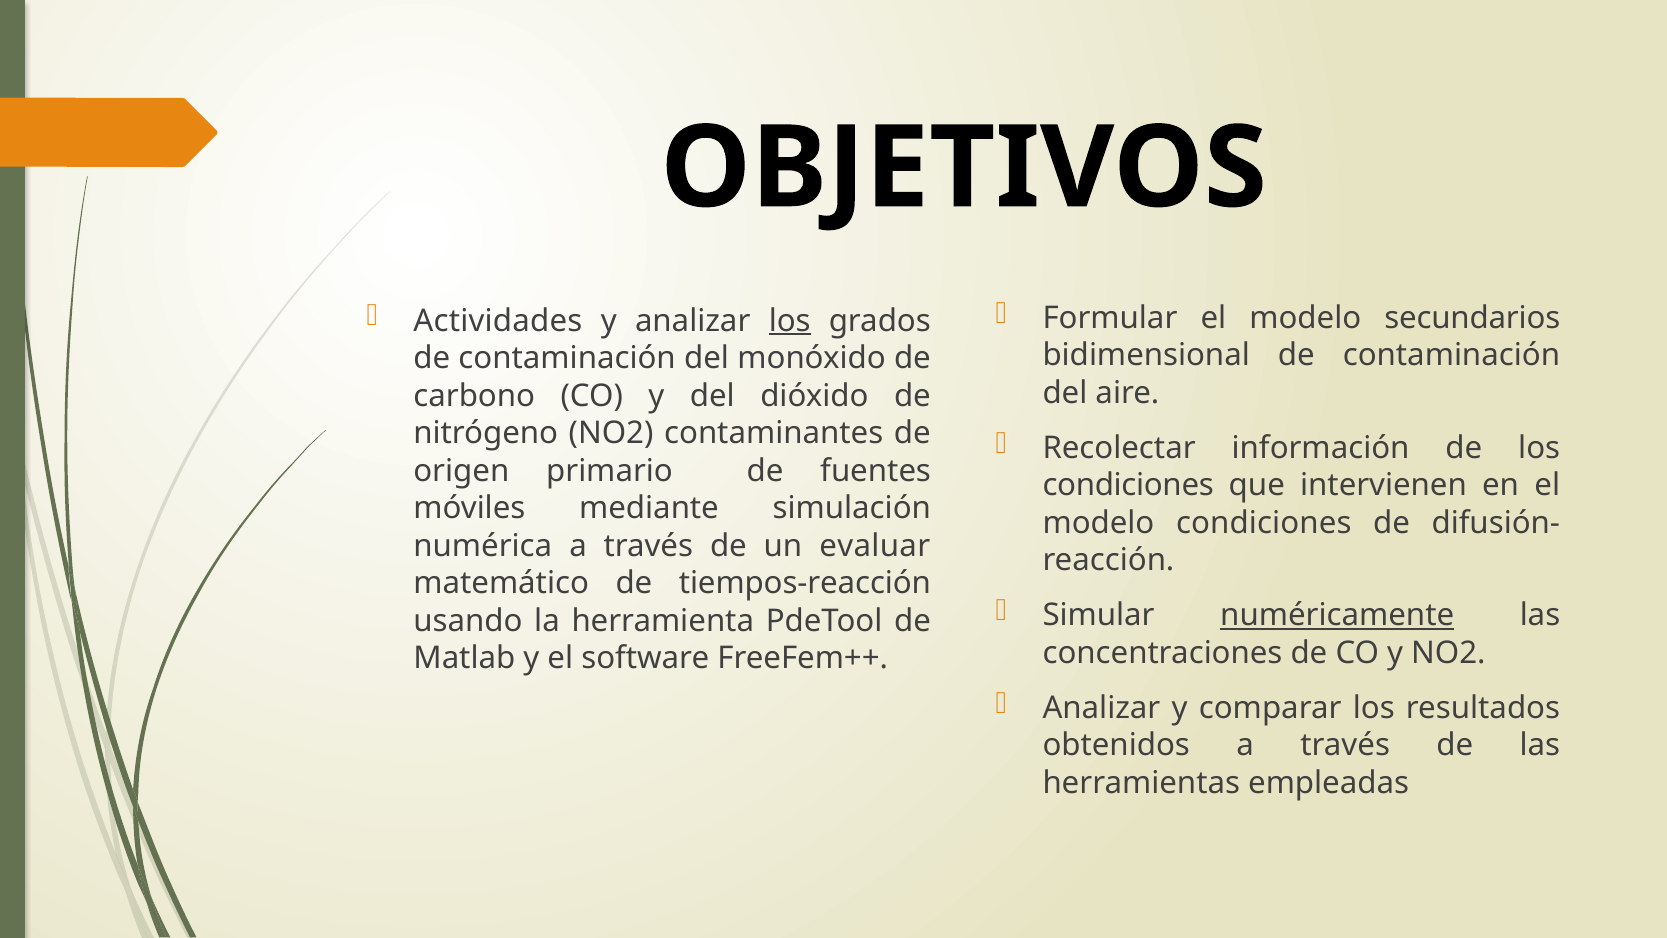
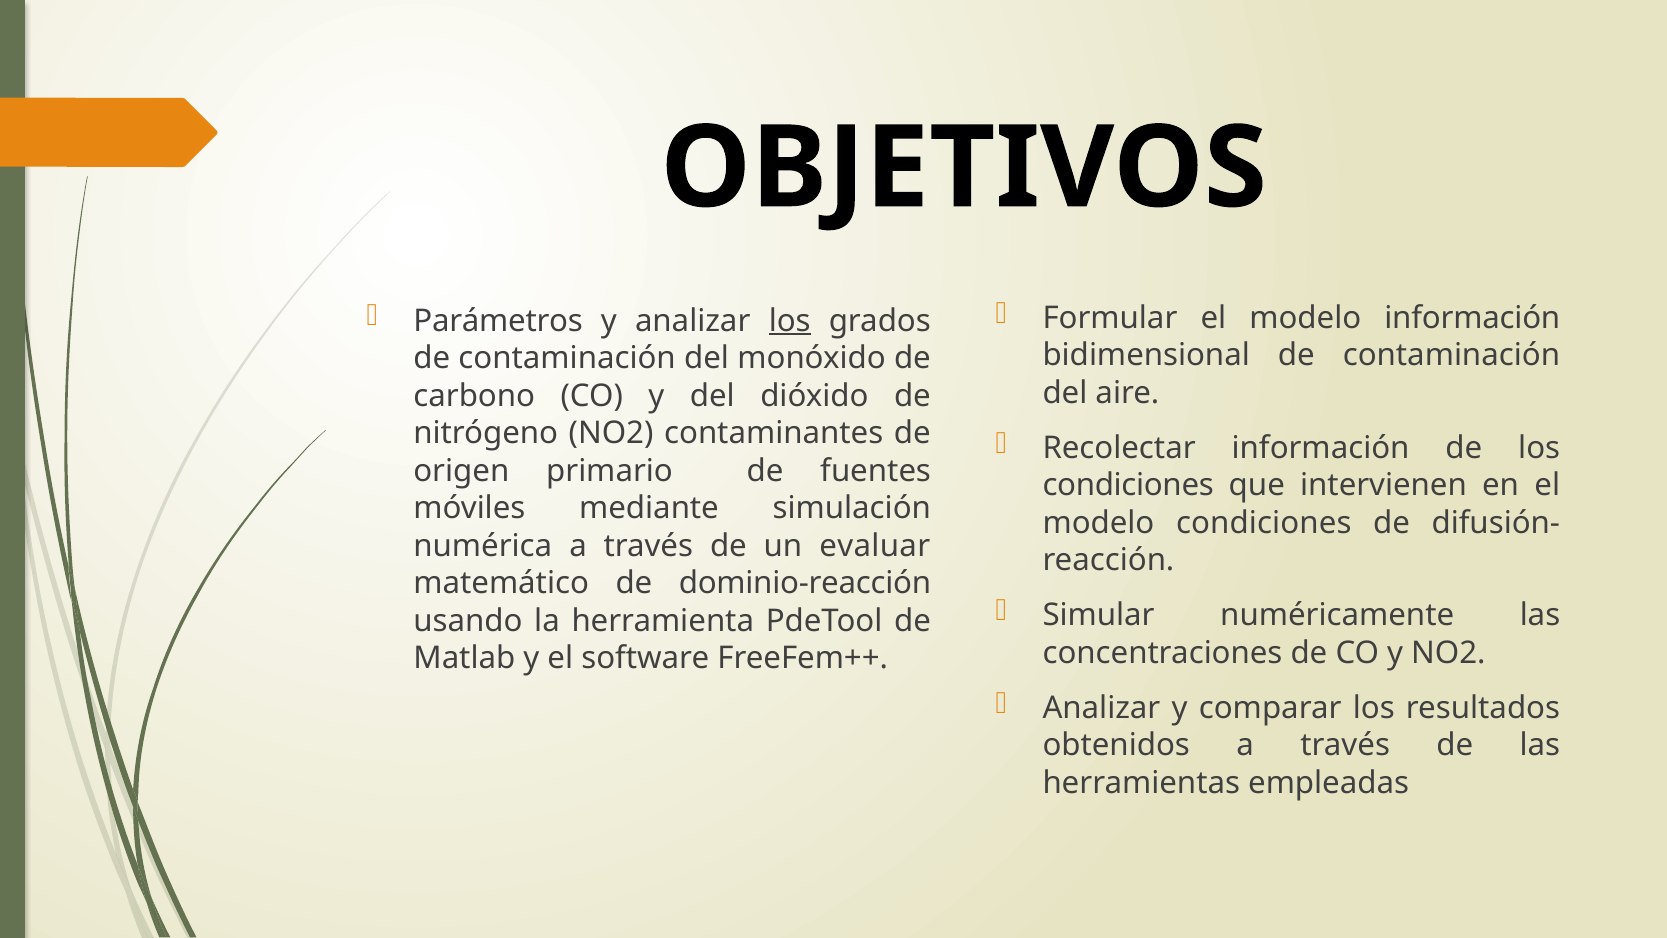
modelo secundarios: secundarios -> información (1472, 318)
Actividades: Actividades -> Parámetros (498, 321)
tiempos-reacción: tiempos-reacción -> dominio-reacción (805, 583)
numéricamente underline: present -> none (1337, 615)
